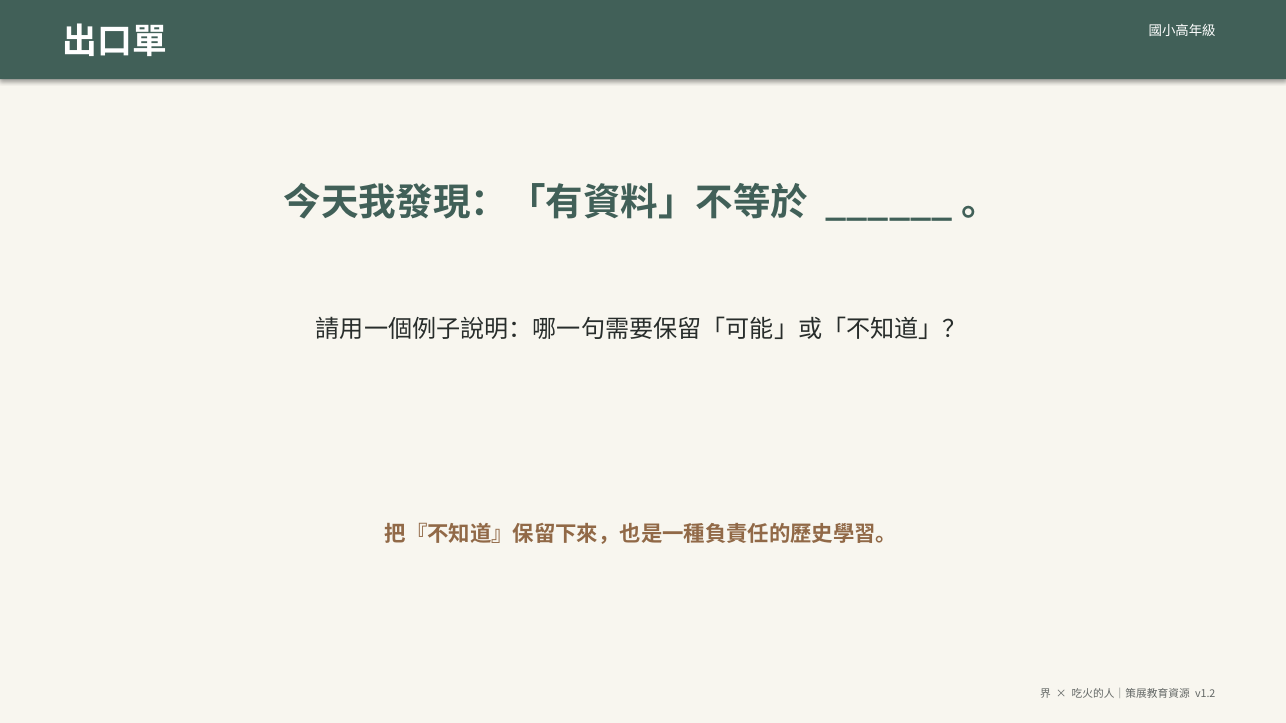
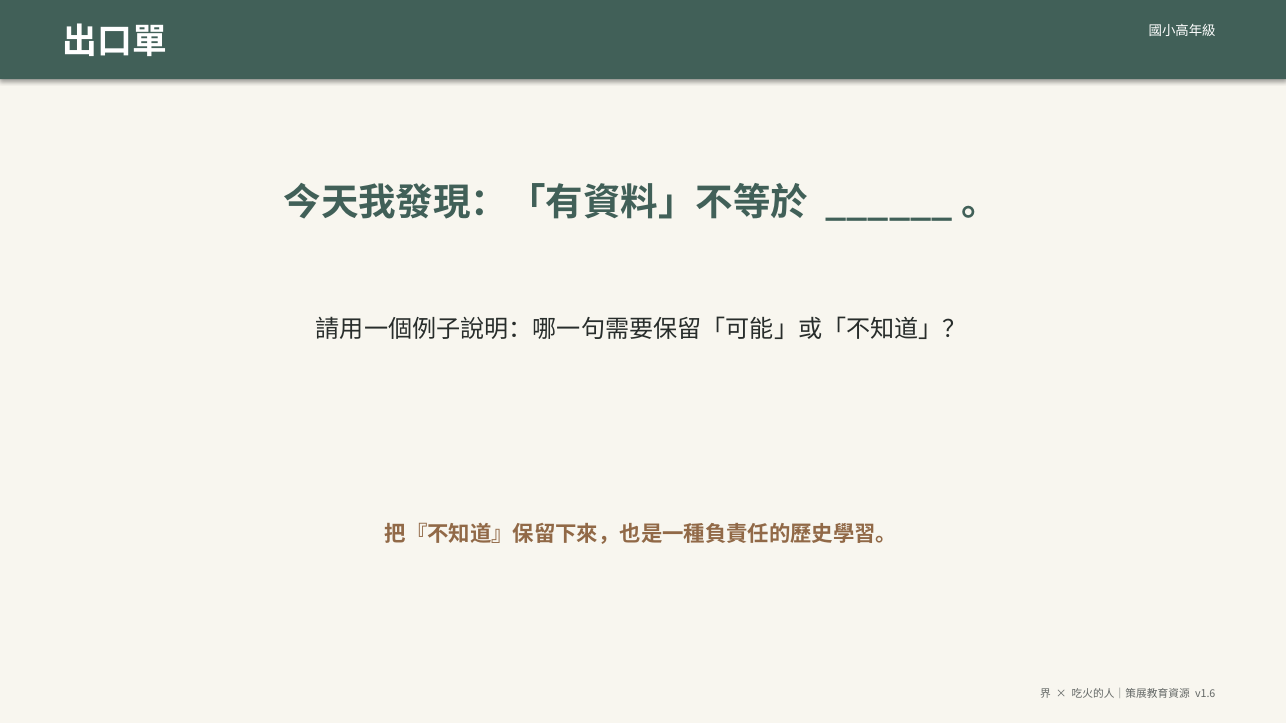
v1.2: v1.2 -> v1.6 (1205, 695)
